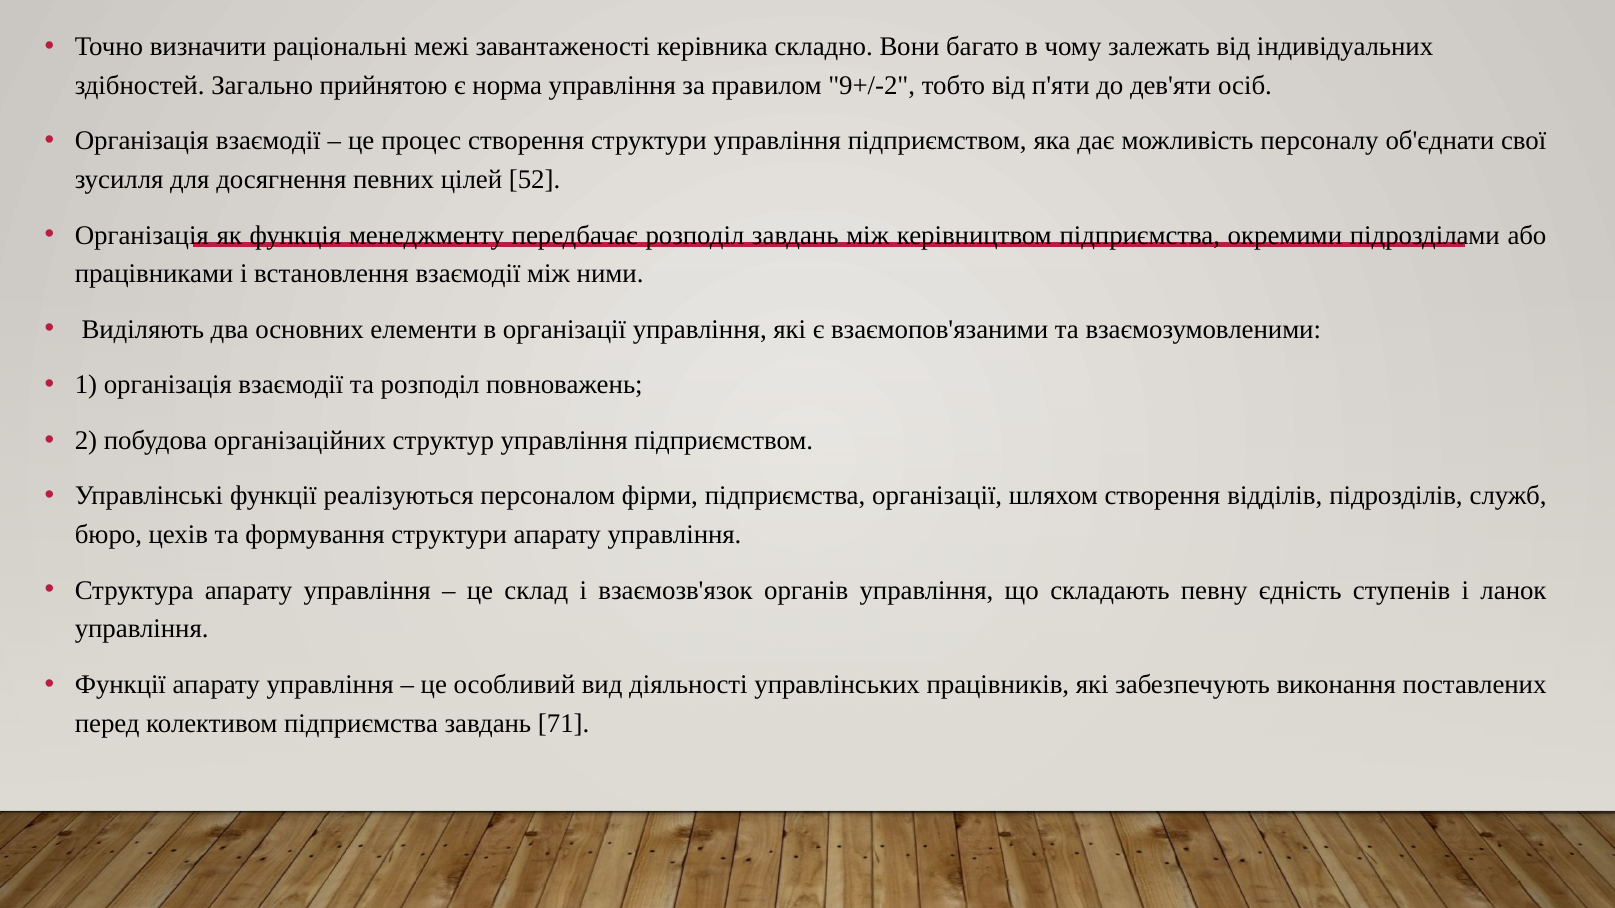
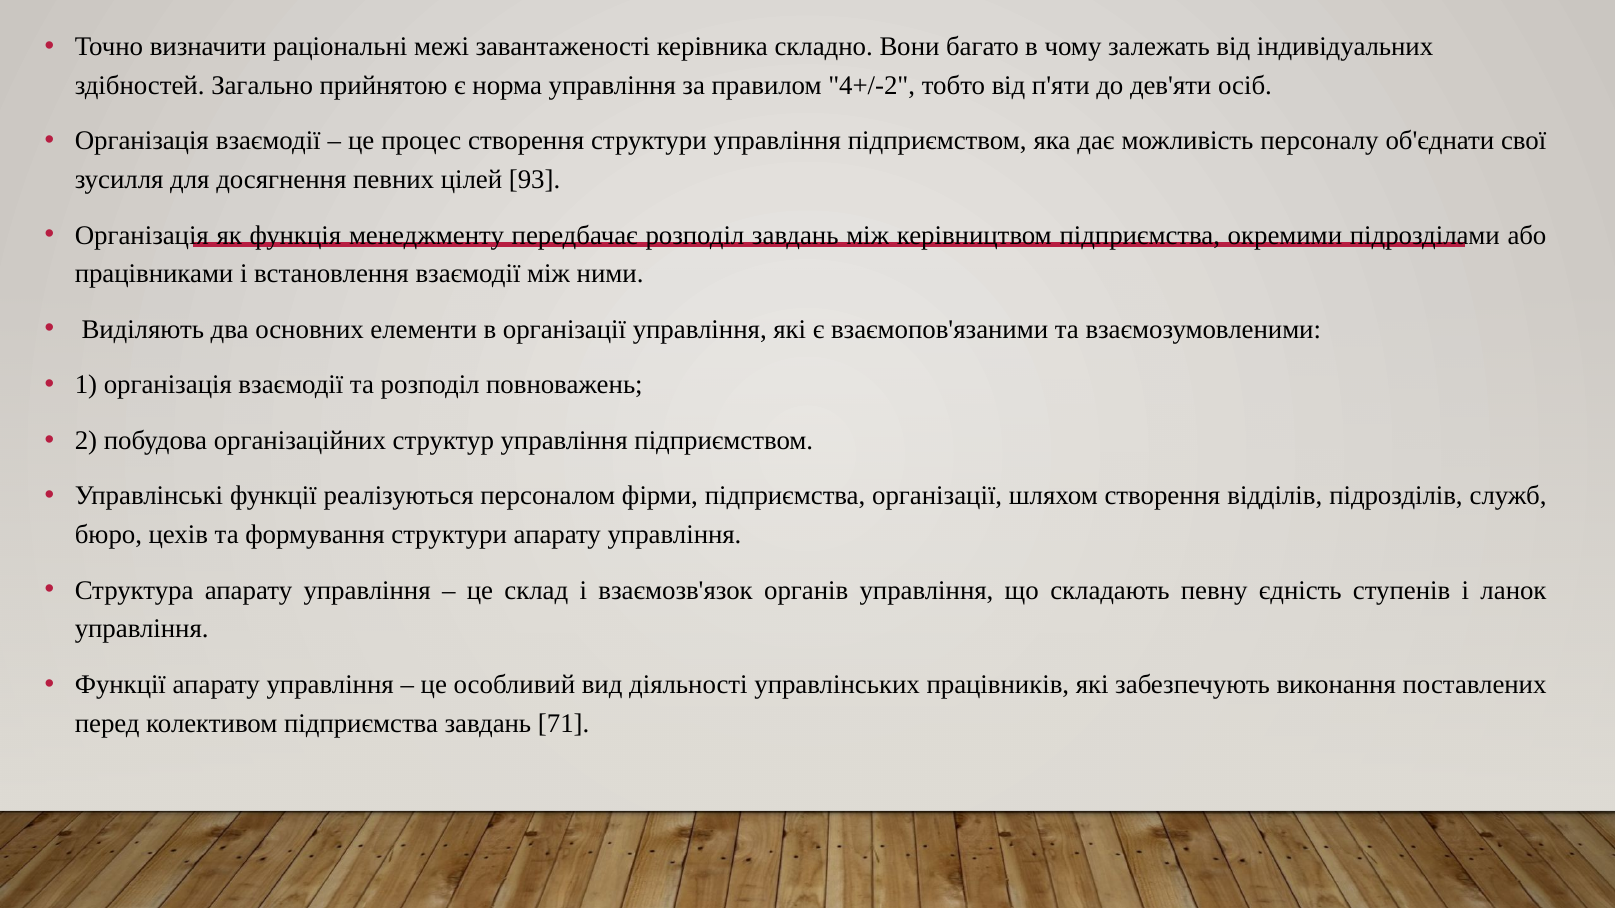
9+/-2: 9+/-2 -> 4+/-2 (872, 85)
52: 52 -> 93 (535, 180)
